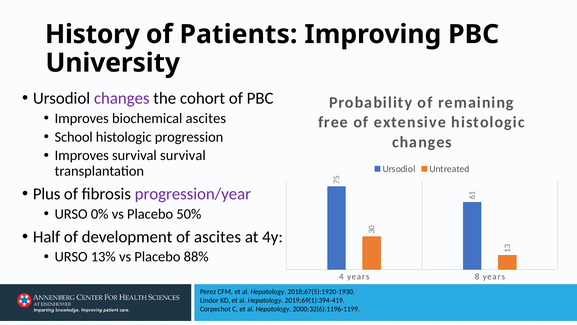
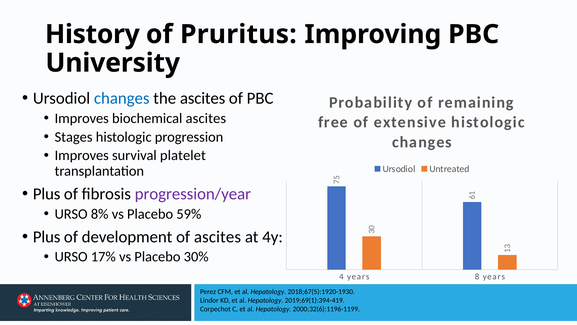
Patients: Patients -> Pruritus (238, 34)
changes colour: purple -> blue (122, 98)
the cohort: cohort -> ascites (203, 98)
School: School -> Stages (74, 137)
survival survival: survival -> platelet (183, 155)
0%: 0% -> 8% (100, 214)
50%: 50% -> 59% (189, 214)
Half: Half -> Plus (47, 237)
13%: 13% -> 17% (103, 256)
88%: 88% -> 30% (196, 256)
